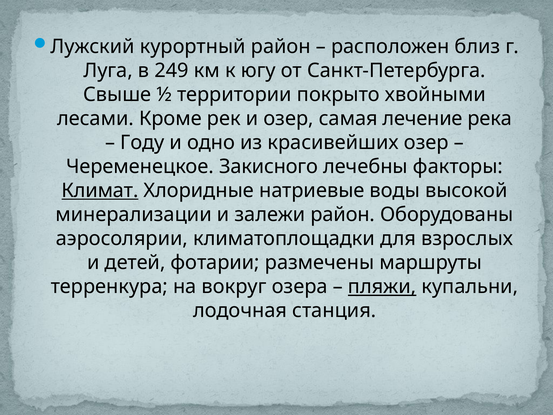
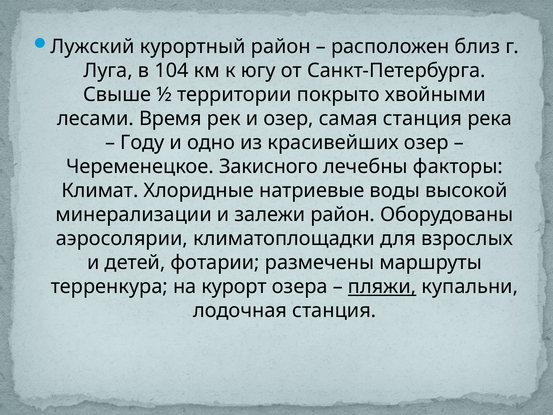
249: 249 -> 104 (172, 70)
Кроме: Кроме -> Время (170, 118)
самая лечение: лечение -> станция (422, 118)
Климат underline: present -> none (100, 190)
вокруг: вокруг -> курорт (234, 287)
